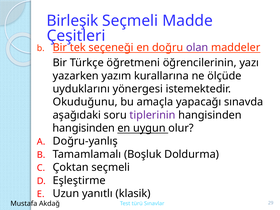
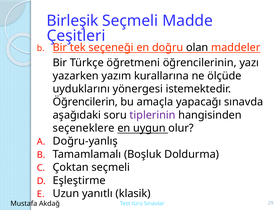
olan colour: purple -> black (197, 48)
Okuduğunu: Okuduğunu -> Öğrencilerin (85, 102)
hangisinden: hangisinden -> seçeneklere (84, 128)
